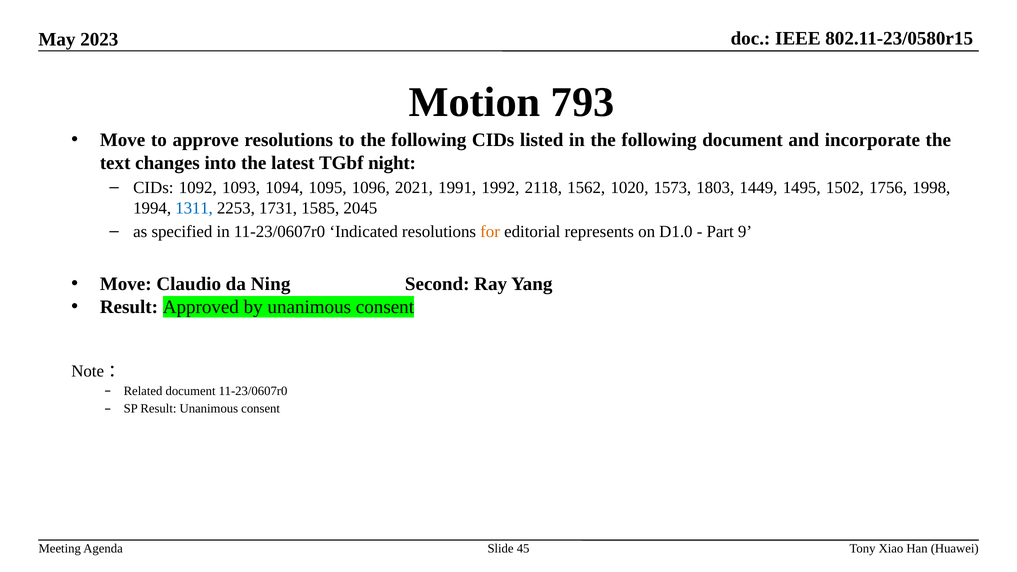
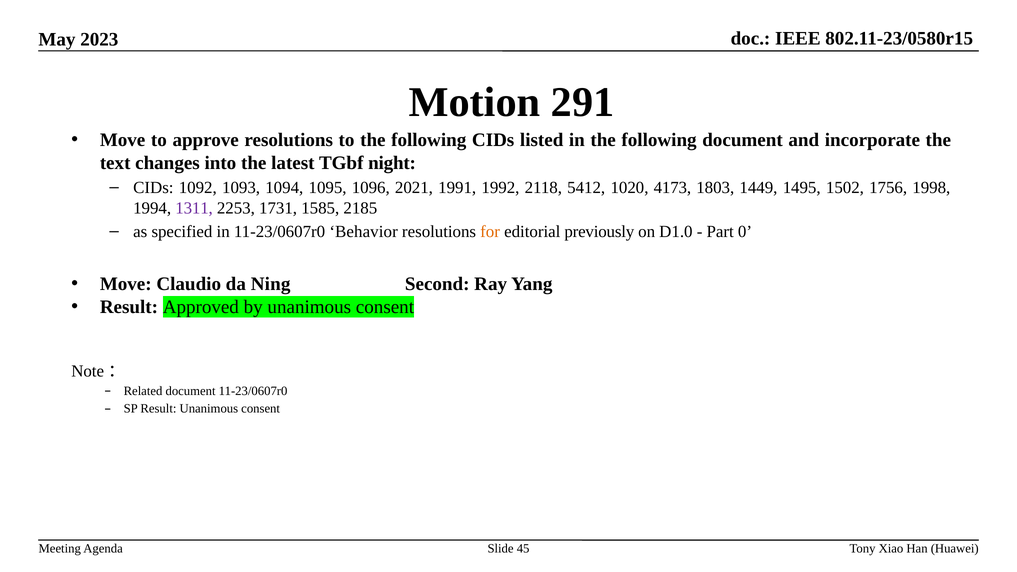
793: 793 -> 291 (583, 102)
1562: 1562 -> 5412 (586, 188)
1573: 1573 -> 4173 (672, 188)
1311 colour: blue -> purple (194, 208)
2045: 2045 -> 2185 (360, 208)
Indicated: Indicated -> Behavior (364, 232)
represents: represents -> previously (599, 232)
9: 9 -> 0 (745, 232)
